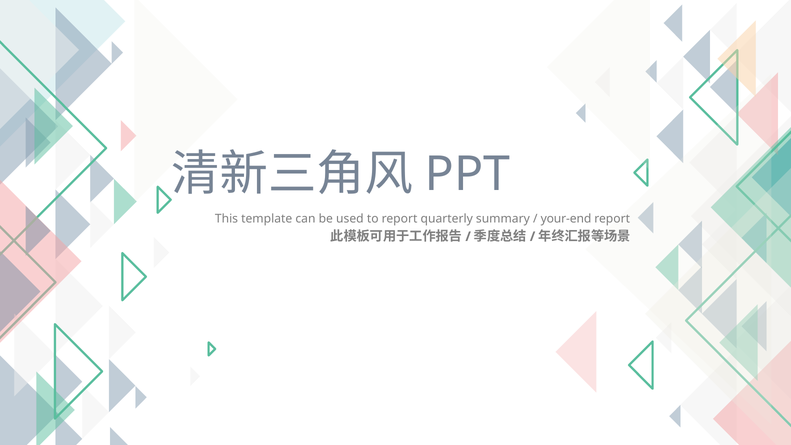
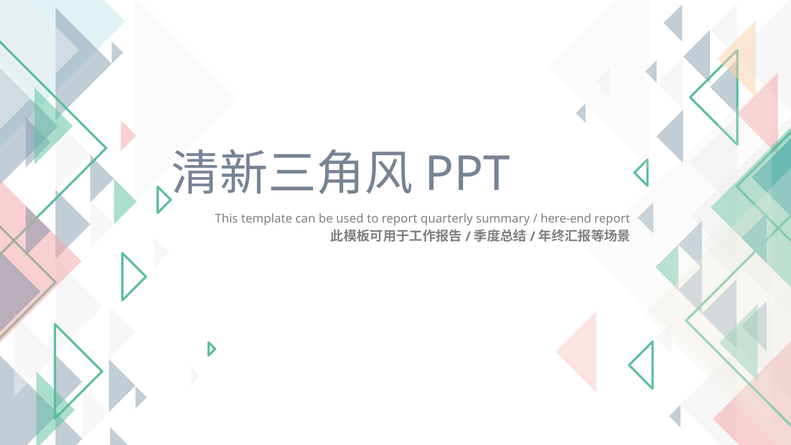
your-end: your-end -> here-end (566, 219)
